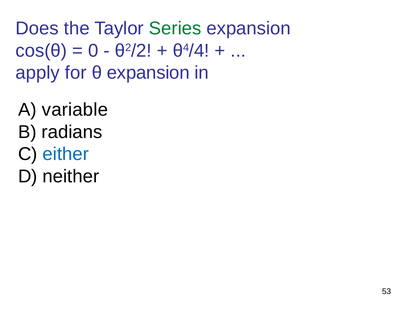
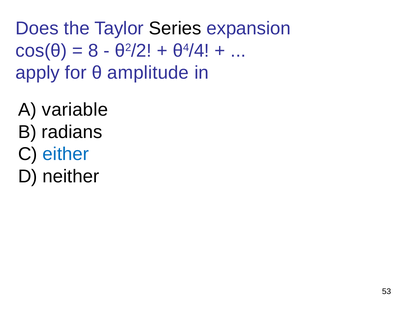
Series colour: green -> black (175, 28)
0: 0 -> 8 (93, 51)
θ expansion: expansion -> amplitude (148, 73)
